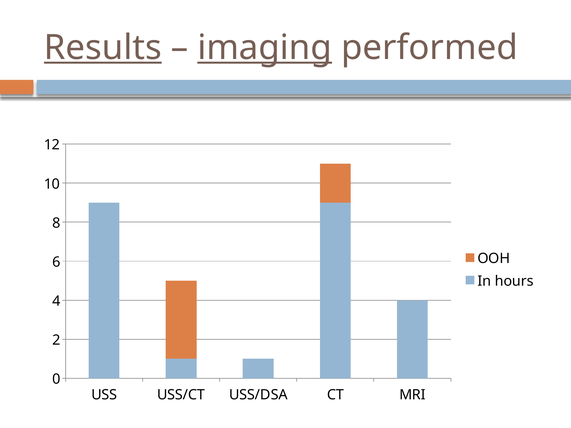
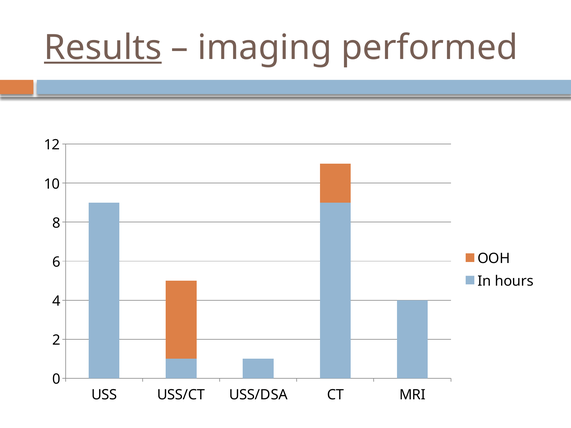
imaging underline: present -> none (265, 48)
